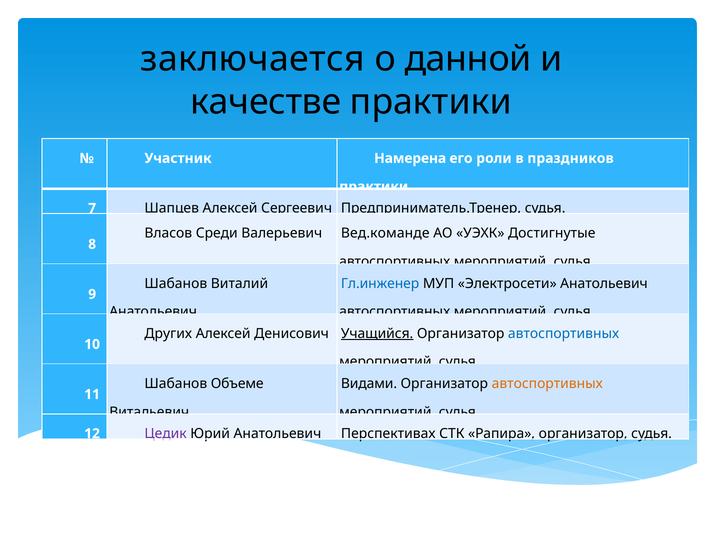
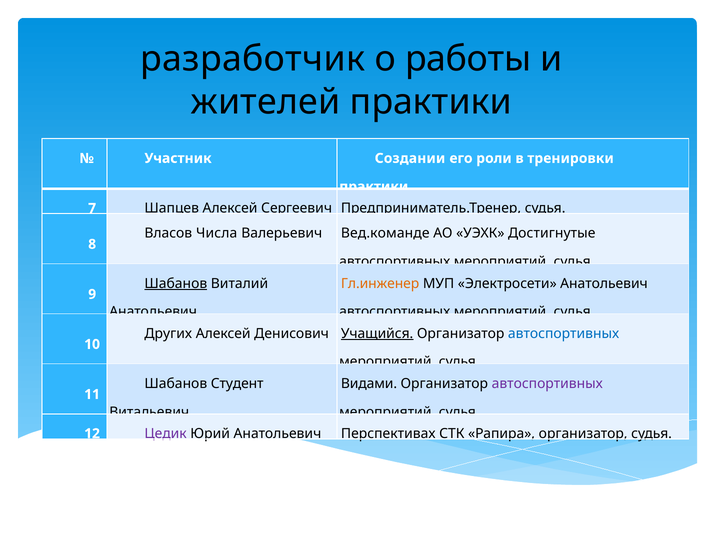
заключается: заключается -> разработчик (253, 59)
данной: данной -> работы (468, 59)
качестве: качестве -> жителей (266, 102)
Намерена: Намерена -> Создании (410, 158)
праздников: праздников -> тренировки (571, 158)
Среди: Среди -> Числа (217, 233)
Шабанов underline: none -> present (176, 283)
Гл.инженер colour: blue -> orange (380, 283)
Объеме: Объеме -> Студент (237, 383)
автоспортивных colour: orange -> purple (547, 383)
